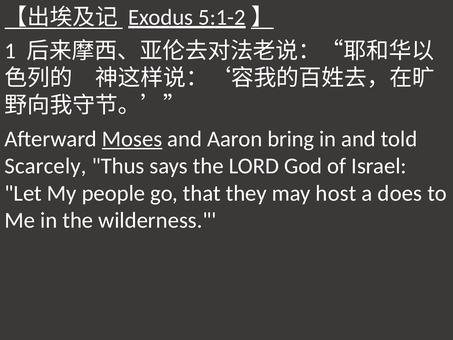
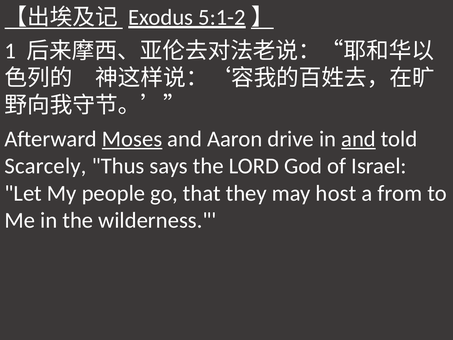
bring: bring -> drive (291, 139)
and underline: none -> present (359, 139)
does: does -> from (400, 193)
